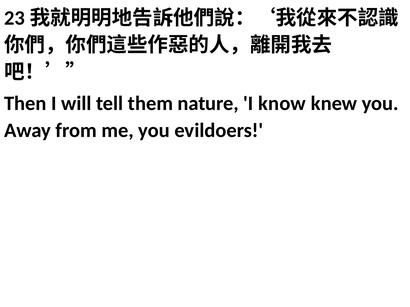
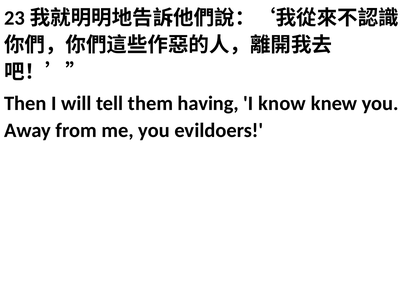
nature: nature -> having (208, 103)
